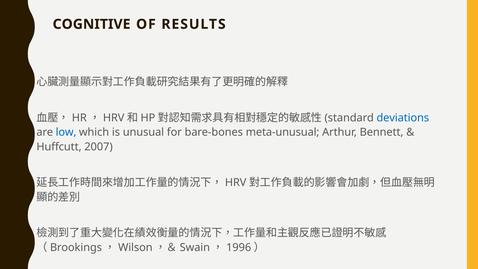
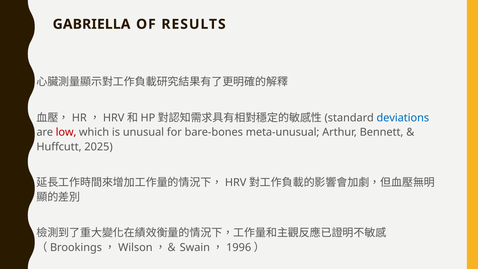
COGNITIVE: COGNITIVE -> GABRIELLA (92, 24)
low colour: blue -> red (66, 132)
2007: 2007 -> 2025 (99, 147)
